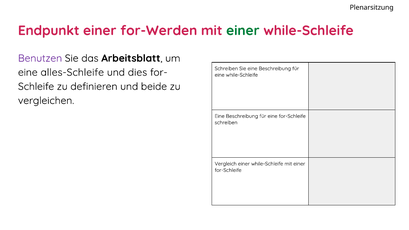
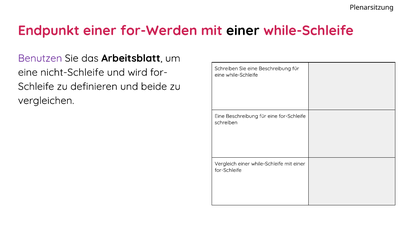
einer colour: green -> black (243, 31)
alles-Schleife: alles-Schleife -> nicht-Schleife (72, 72)
dies: dies -> wird (138, 72)
